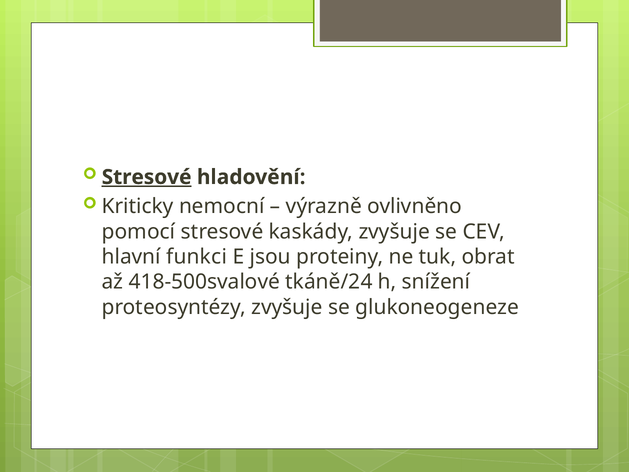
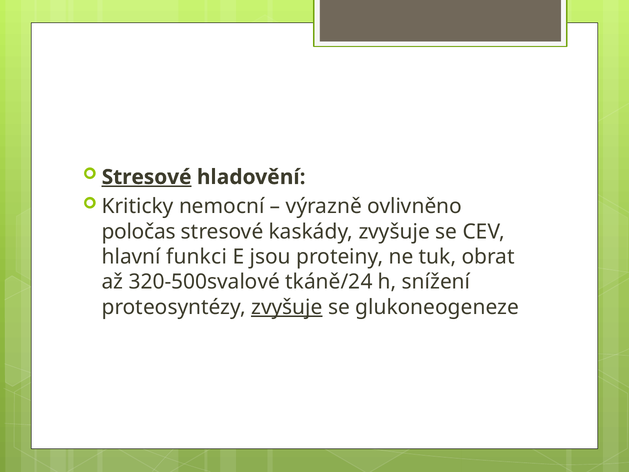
pomocí: pomocí -> poločas (139, 232)
418-500svalové: 418-500svalové -> 320-500svalové (204, 282)
zvyšuje underline: none -> present (287, 307)
